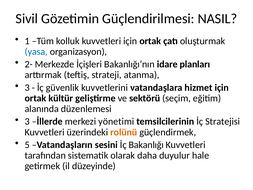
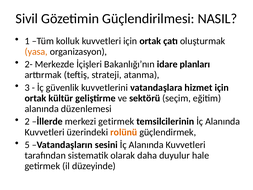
yasa colour: blue -> orange (36, 52)
3: 3 -> 2 (27, 121)
merkezi yönetimi: yönetimi -> getirmek (116, 121)
temsilcilerinin İç Stratejisi: Stratejisi -> Alanında (223, 121)
sesini İç Bakanlığı: Bakanlığı -> Alanında (146, 145)
